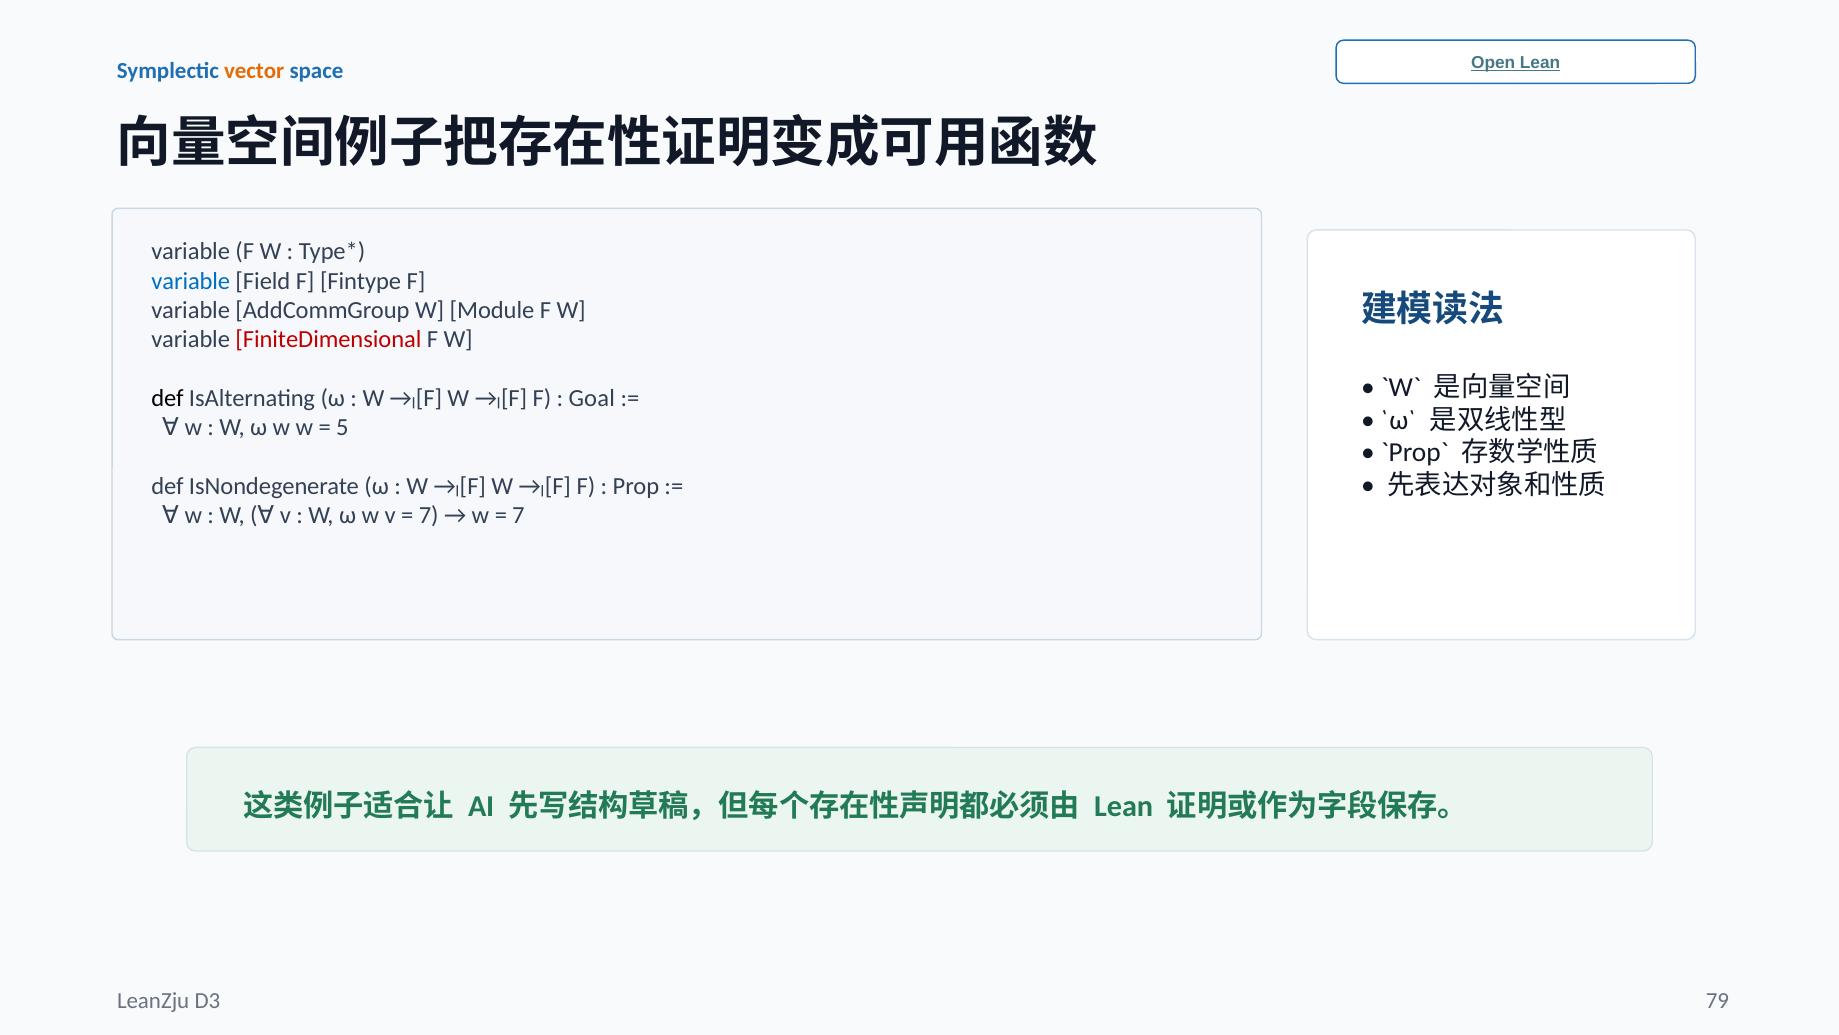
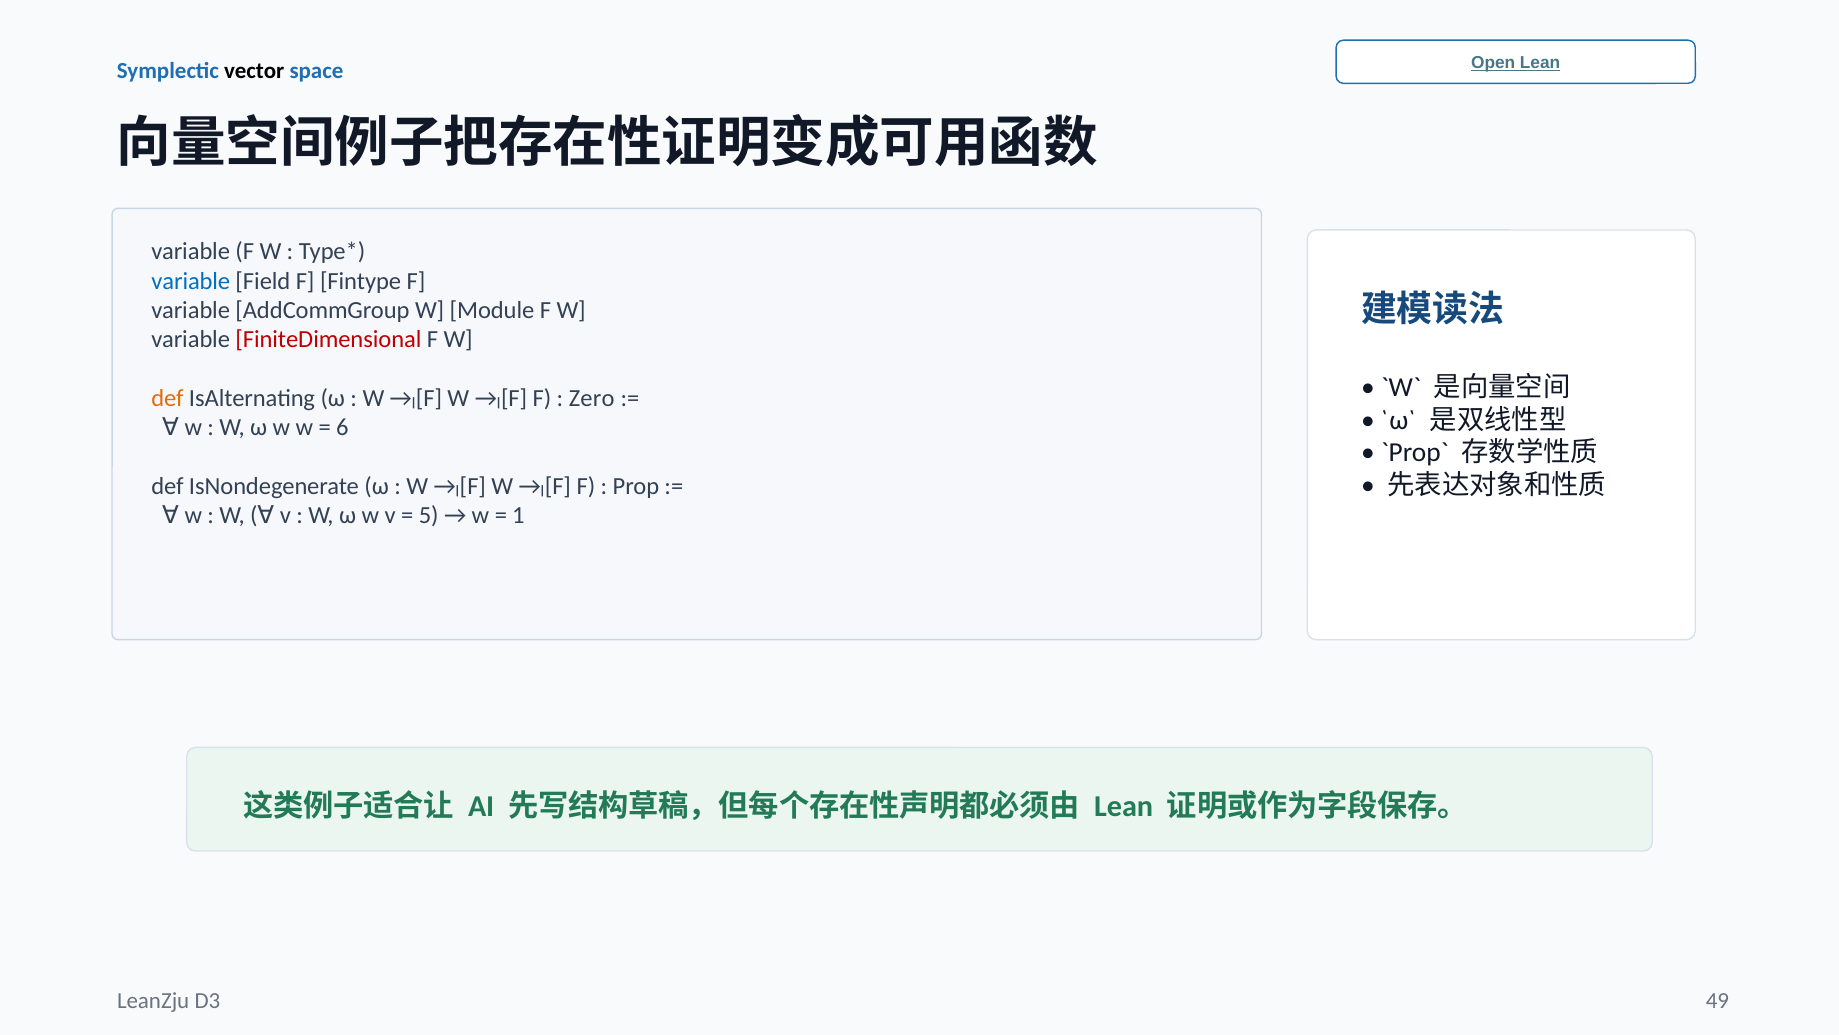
vector colour: orange -> black (254, 71)
def colour: black -> orange (168, 398)
Goal: Goal -> Zero (592, 398)
5: 5 -> 6 (342, 427)
7: 7 -> 5 (429, 515)
7: 7 -> 1 (518, 515)
79: 79 -> 49 (1718, 1001)
